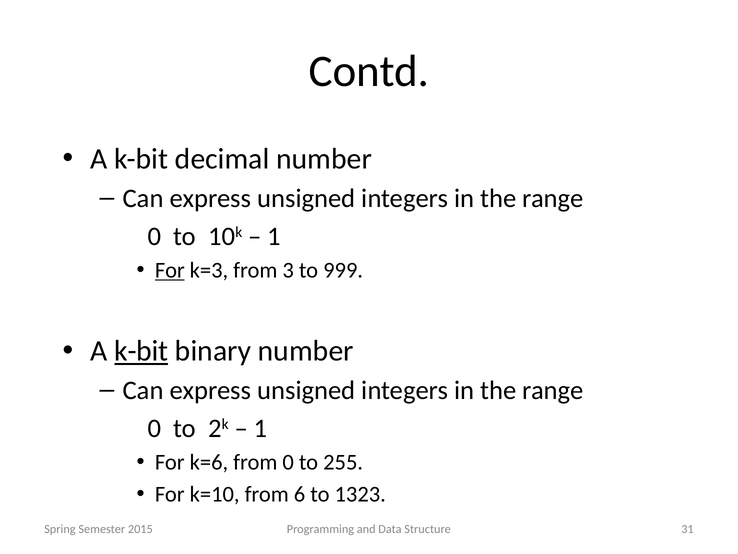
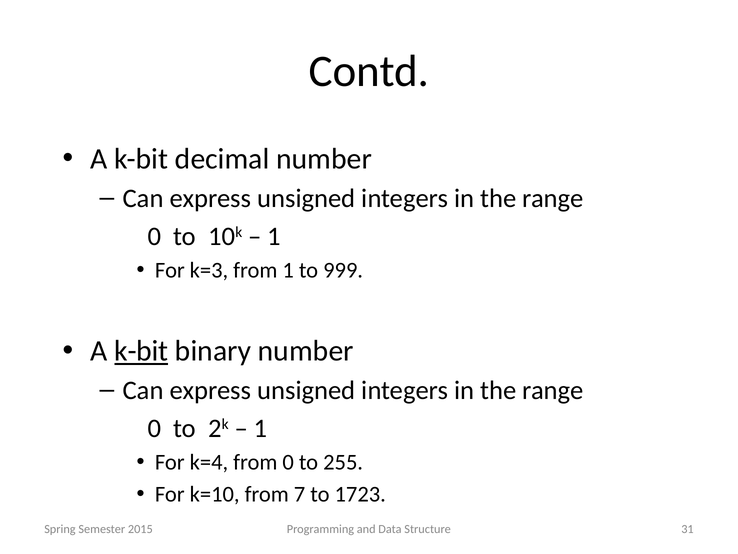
For underline: present -> none (170, 270)
from 3: 3 -> 1 (288, 270)
k=6: k=6 -> k=4 (209, 462)
6: 6 -> 7 (300, 494)
1323: 1323 -> 1723 (360, 494)
